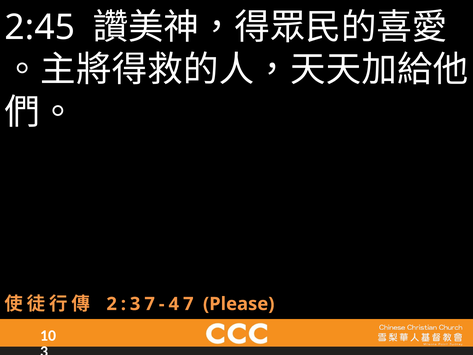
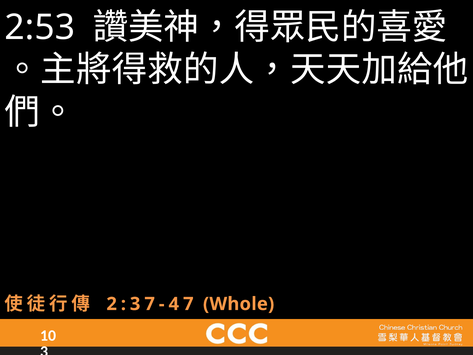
2:45: 2:45 -> 2:53 (40, 27)
Please: Please -> Whole (239, 304)
